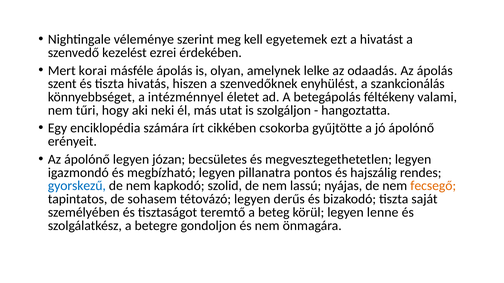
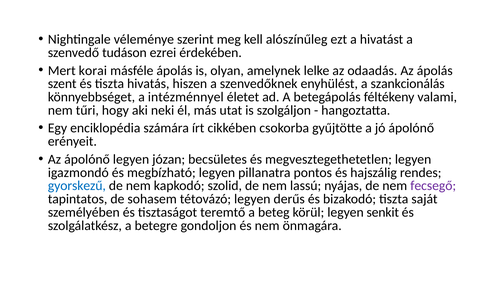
egyetemek: egyetemek -> alószínűleg (297, 39)
kezelést: kezelést -> tudáson (124, 53)
fecsegő colour: orange -> purple (433, 186)
lenne: lenne -> senkit (383, 213)
